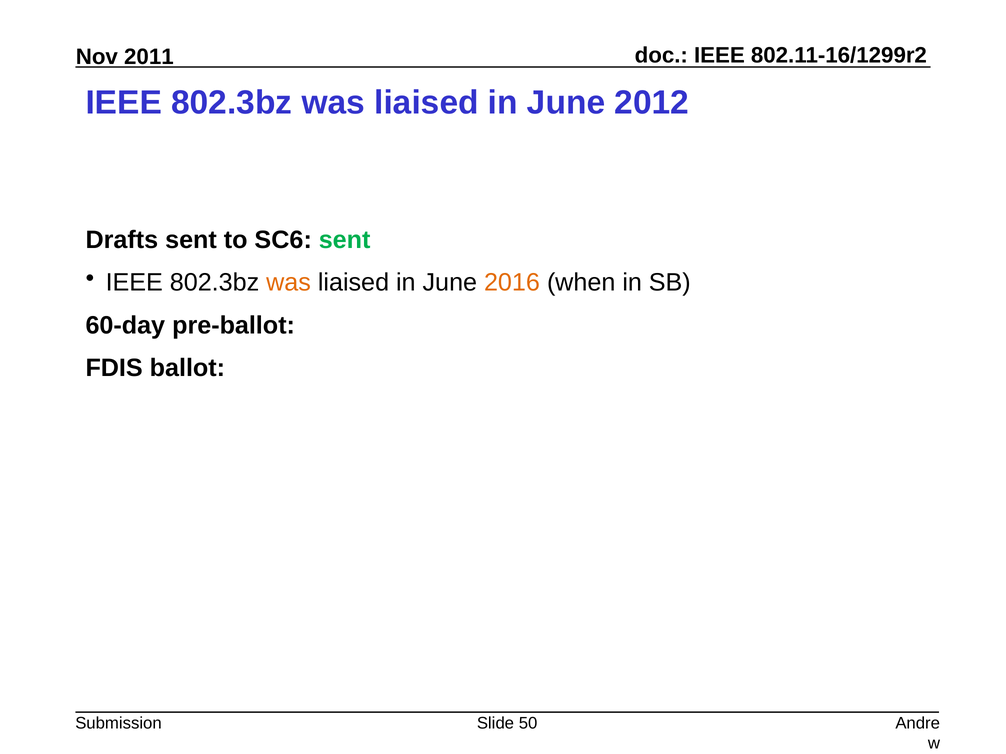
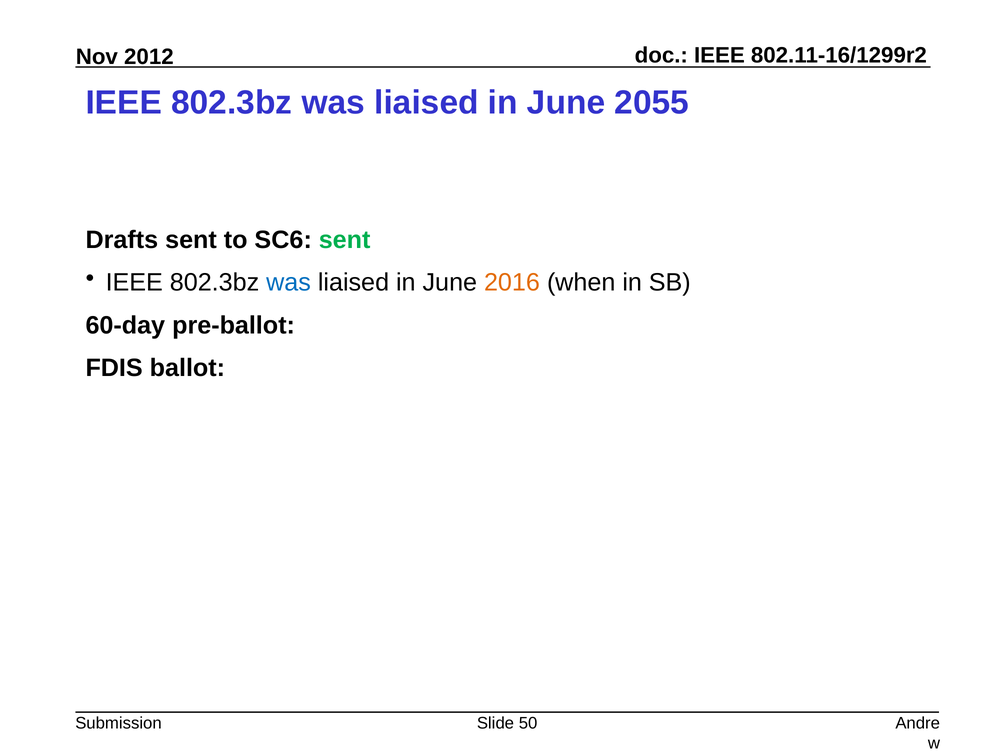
2011: 2011 -> 2012 (149, 57)
2012: 2012 -> 2055 (652, 103)
was colour: orange -> blue (289, 283)
